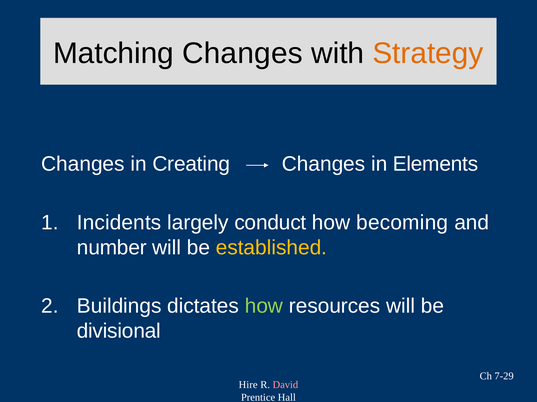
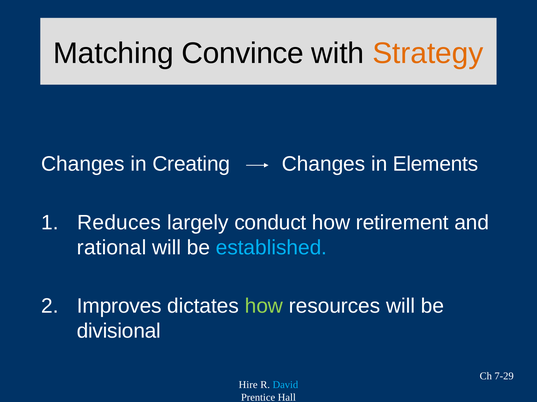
Matching Changes: Changes -> Convince (243, 53)
Incidents: Incidents -> Reduces (119, 223)
becoming: becoming -> retirement (402, 223)
number: number -> rational (112, 248)
established colour: yellow -> light blue (271, 248)
Buildings: Buildings -> Improves (119, 306)
David colour: pink -> light blue (285, 386)
